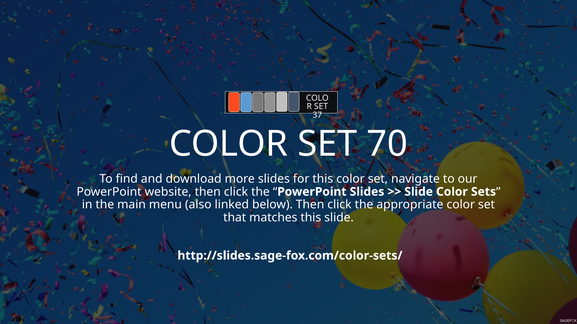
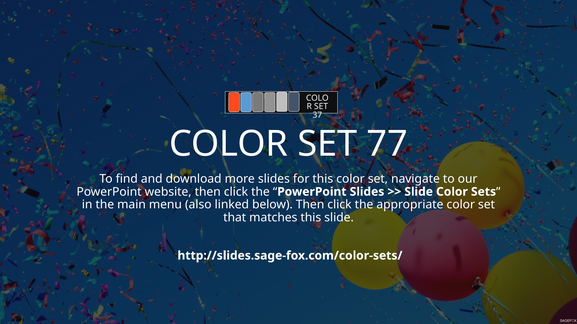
70: 70 -> 77 (387, 144)
